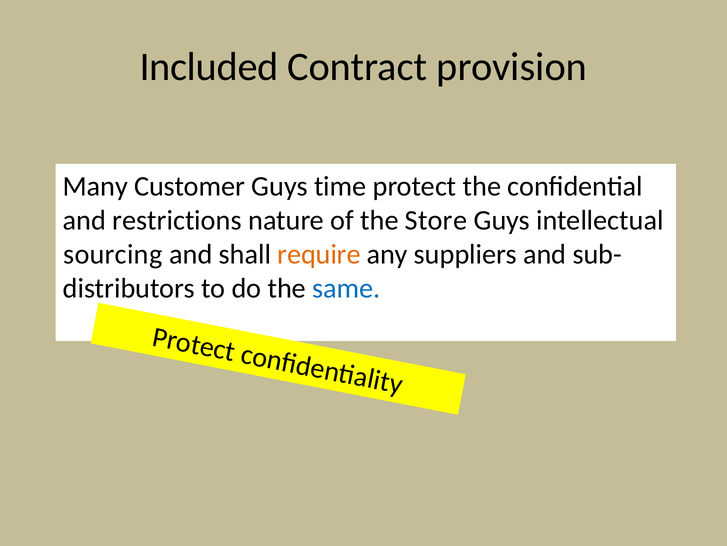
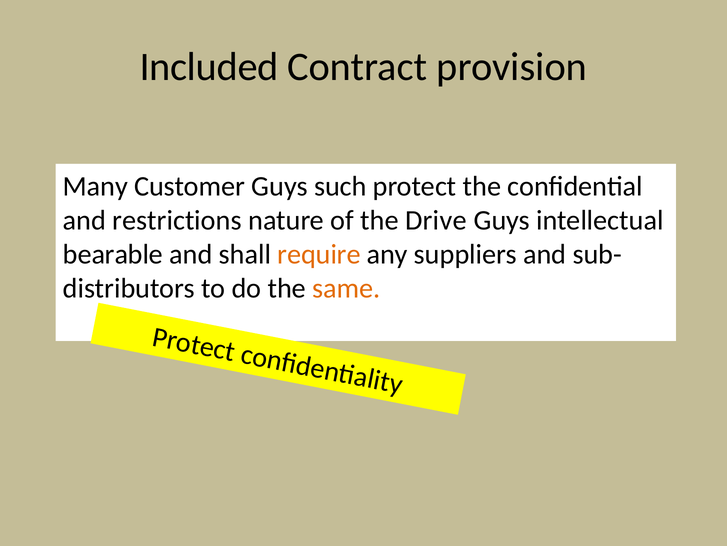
time: time -> such (340, 186)
Store: Store -> Drive (436, 220)
sourcing: sourcing -> bearable (113, 254)
same colour: blue -> orange (347, 288)
